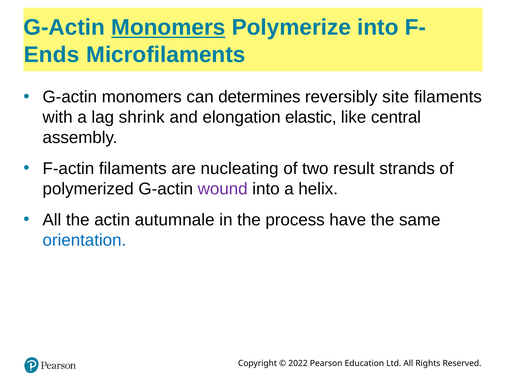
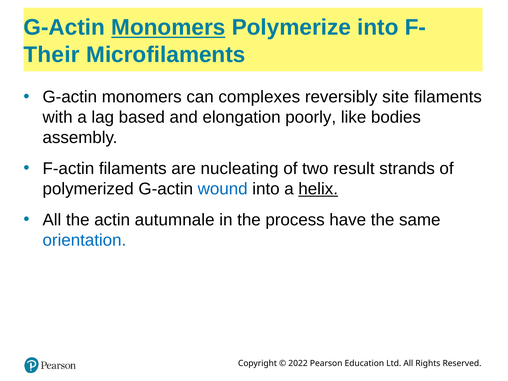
Ends: Ends -> Their (52, 55)
determines: determines -> complexes (259, 97)
shrink: shrink -> based (142, 117)
elastic: elastic -> poorly (311, 117)
central: central -> bodies (396, 117)
wound colour: purple -> blue (223, 189)
helix underline: none -> present (318, 189)
